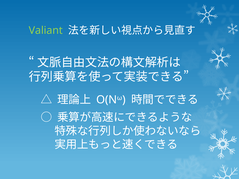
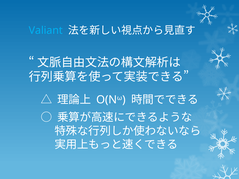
Valiant colour: light green -> light blue (46, 30)
